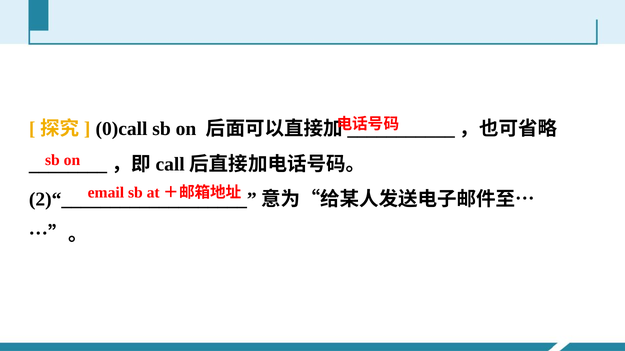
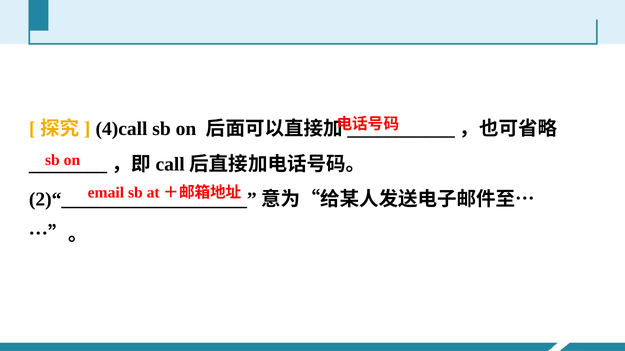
0)call: 0)call -> 4)call (121, 129)
